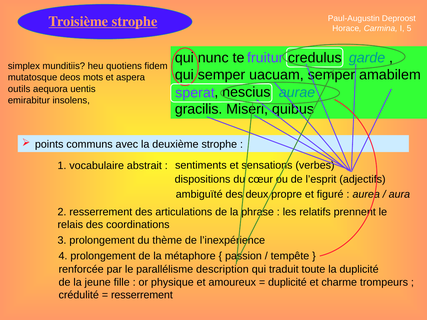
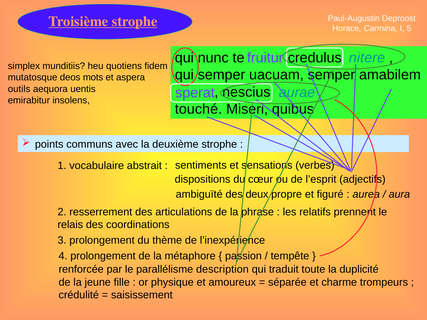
garde: garde -> nitere (367, 58)
gracilis: gracilis -> touché (198, 109)
duplicité: duplicité -> séparée (287, 282)
resserrement: resserrement -> saisissement (142, 295)
